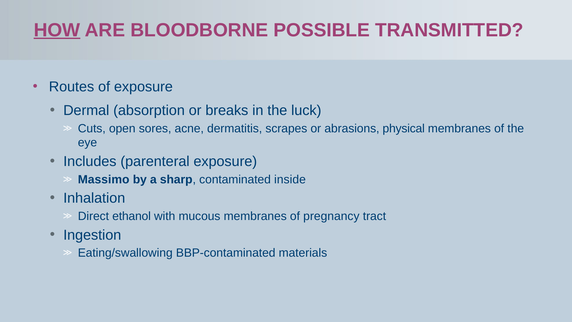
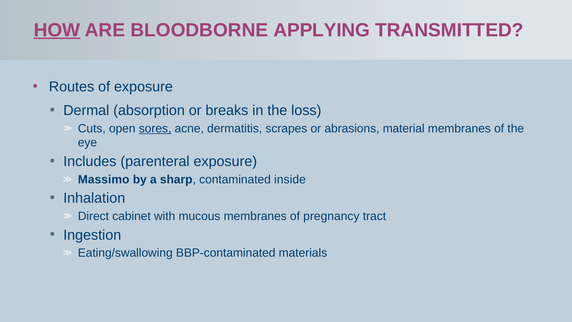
POSSIBLE: POSSIBLE -> APPLYING (322, 30)
luck: luck -> loss (306, 110)
sores underline: none -> present (155, 128)
physical: physical -> material (404, 128)
ethanol: ethanol -> cabinet (132, 216)
